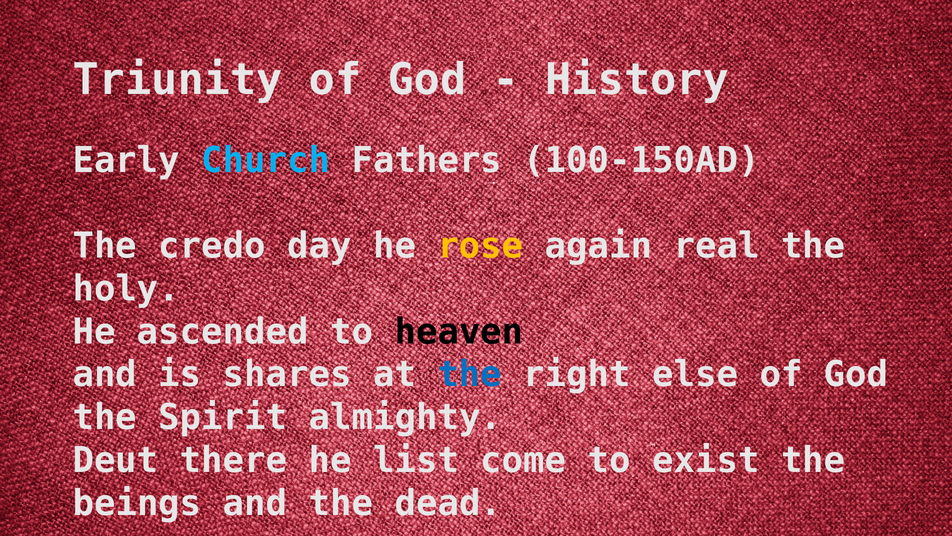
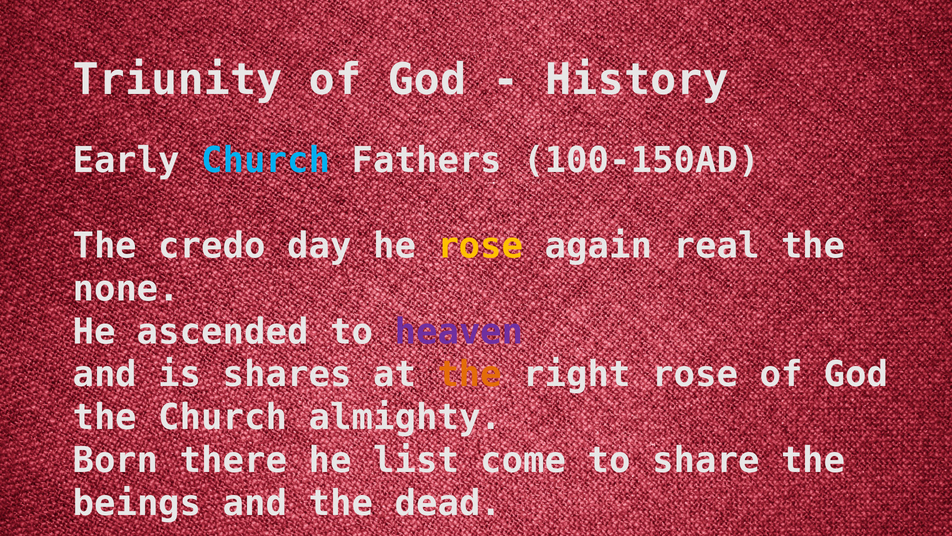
holy: holy -> none (126, 289)
heaven colour: black -> purple (459, 331)
the colour: blue -> orange (470, 374)
right else: else -> rose (695, 374)
the Spirit: Spirit -> Church (223, 417)
Deut: Deut -> Born (116, 460)
exist: exist -> share (706, 460)
